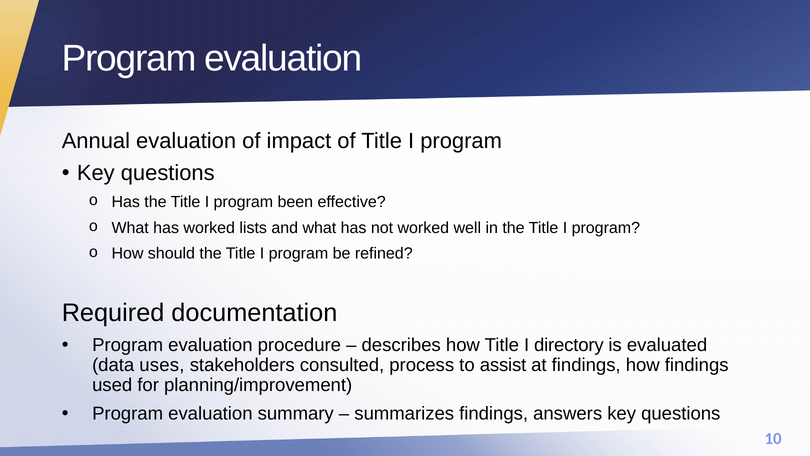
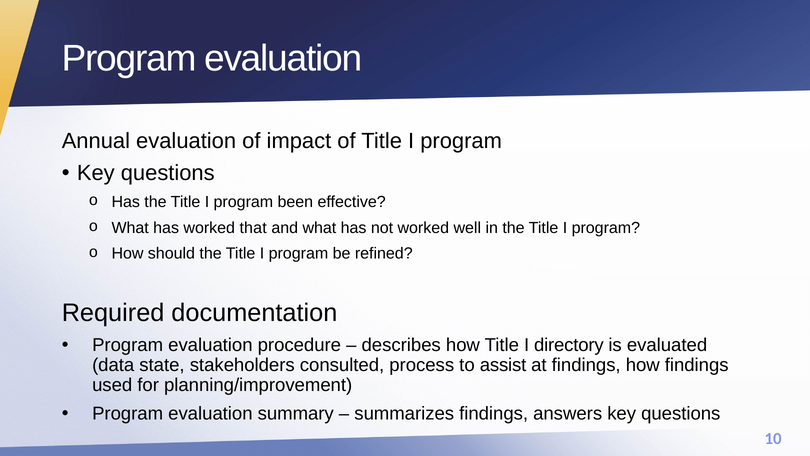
lists: lists -> that (253, 228)
uses: uses -> state (162, 365)
